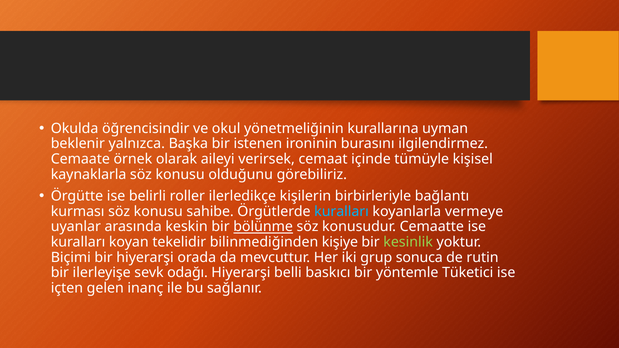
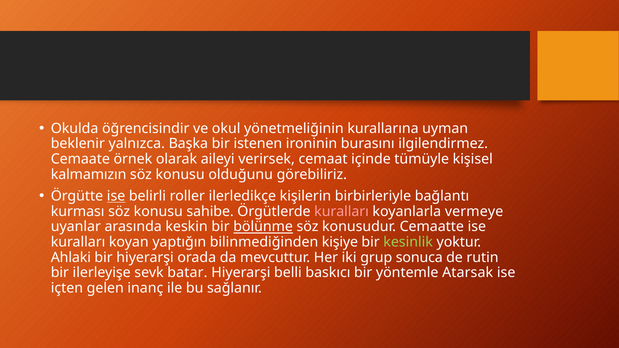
kaynaklarla: kaynaklarla -> kalmamızın (89, 174)
ise underline: none -> present (116, 196)
kuralları colour: light blue -> pink (342, 212)
tekelidir: tekelidir -> yaptığın (179, 242)
Biçimi: Biçimi -> Ahlaki (71, 258)
odağı: odağı -> batar (187, 273)
Tüketici: Tüketici -> Atarsak (468, 273)
